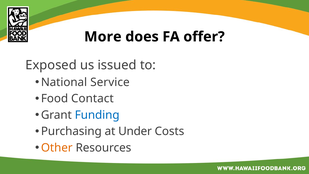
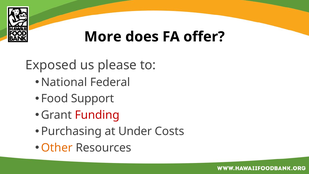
issued: issued -> please (117, 65)
Service: Service -> Federal (110, 82)
Contact: Contact -> Support (93, 98)
Funding colour: blue -> red (97, 115)
